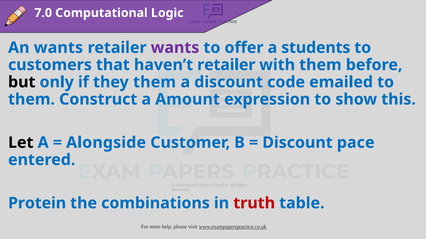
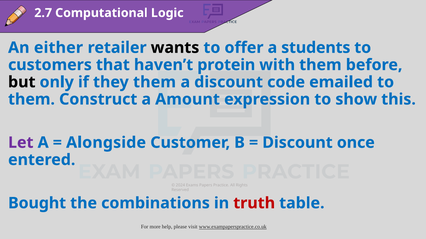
7.0: 7.0 -> 2.7 (43, 13)
An wants: wants -> either (58, 48)
wants colour: purple -> black (175, 48)
haven’t retailer: retailer -> protein (226, 65)
Let colour: black -> purple (21, 143)
pace: pace -> once (356, 143)
Protein: Protein -> Bought (37, 204)
